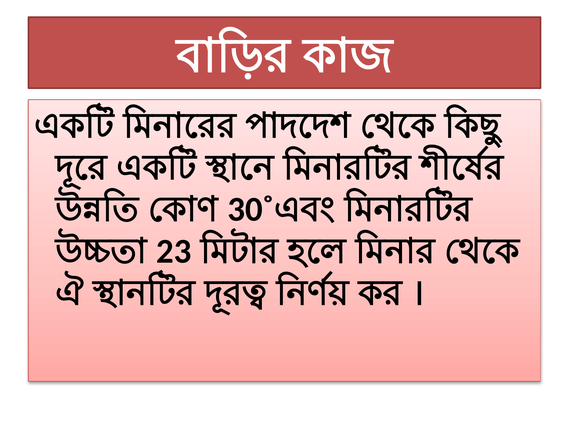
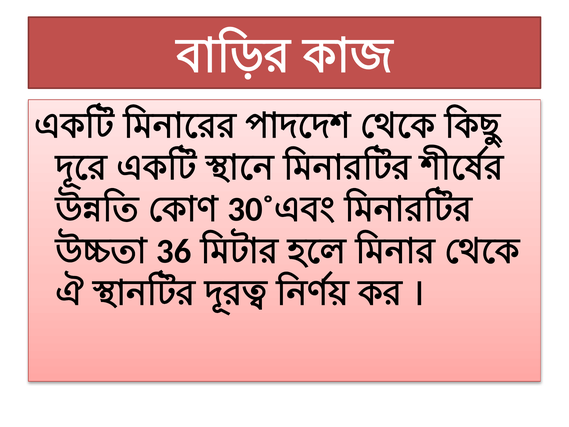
23: 23 -> 36 (174, 251)
